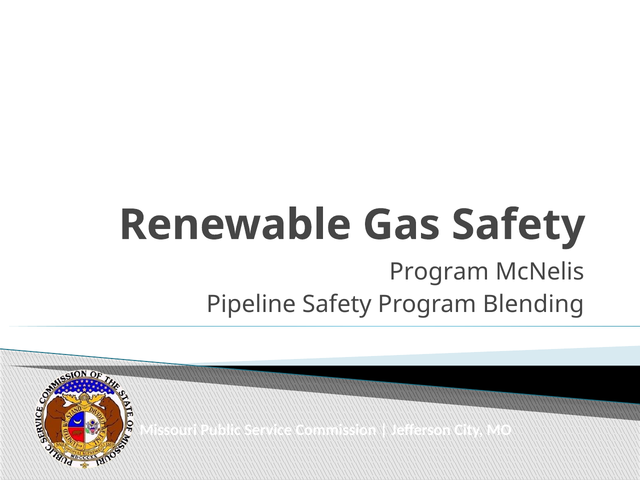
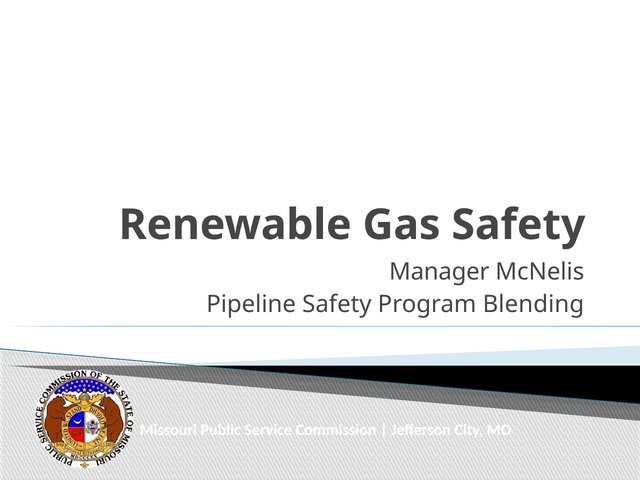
Program: Program -> Manager (439, 272)
